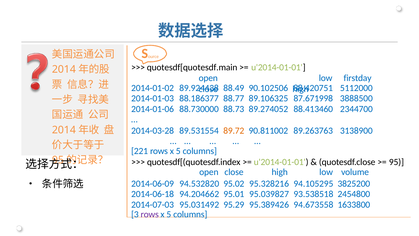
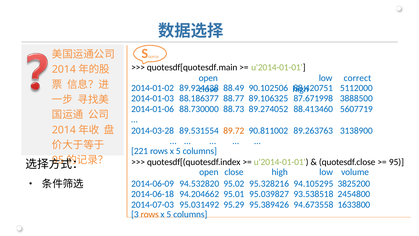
firstday: firstday -> correct (357, 78)
2344700: 2344700 -> 5607719 (356, 109)
rows colour: purple -> orange (150, 214)
